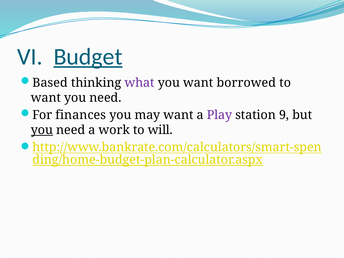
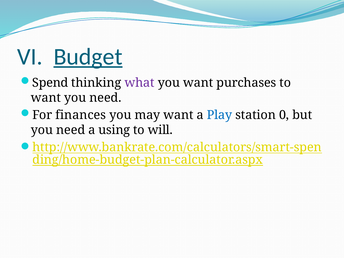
Based: Based -> Spend (50, 83)
borrowed: borrowed -> purchases (246, 83)
Play colour: purple -> blue (220, 115)
9: 9 -> 0 (284, 115)
you underline: present -> none (42, 130)
work: work -> using (114, 130)
